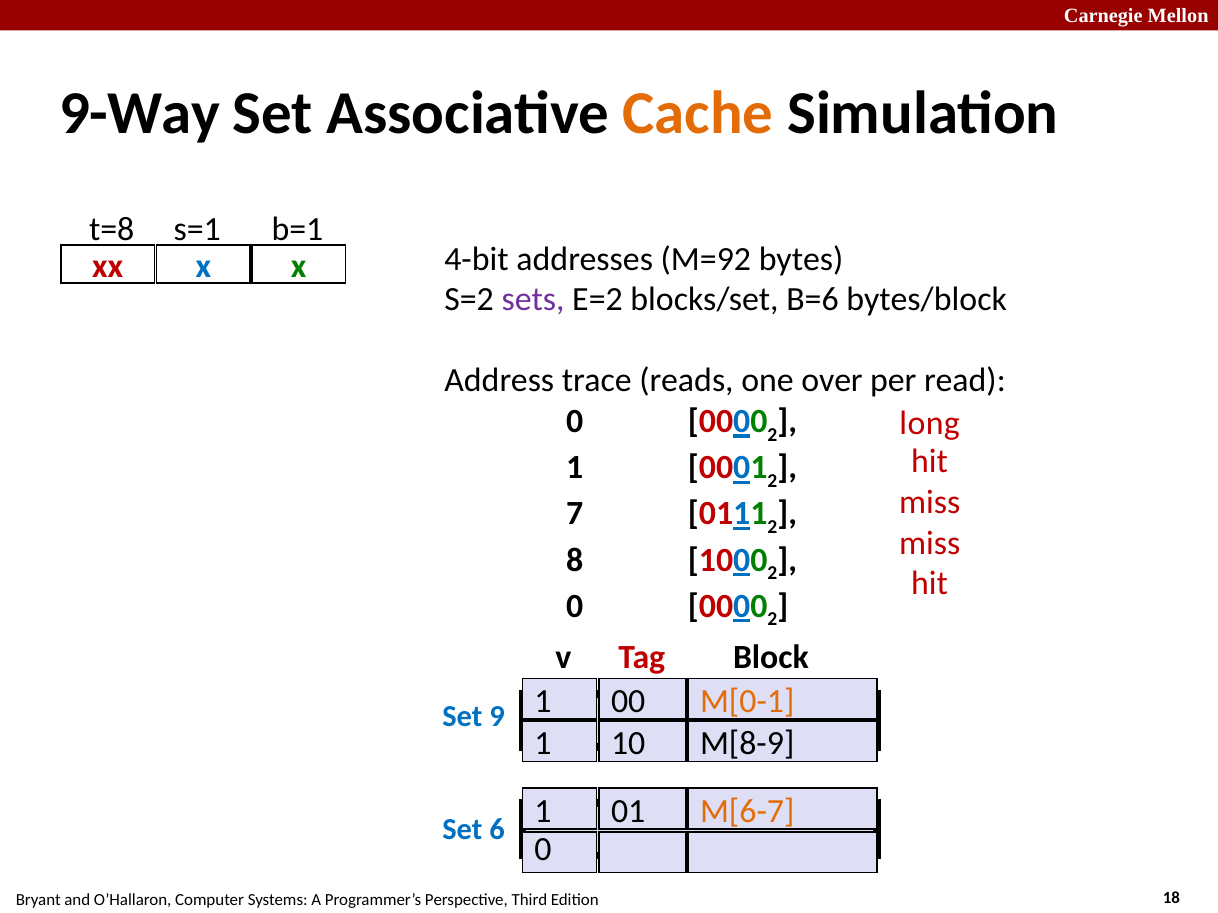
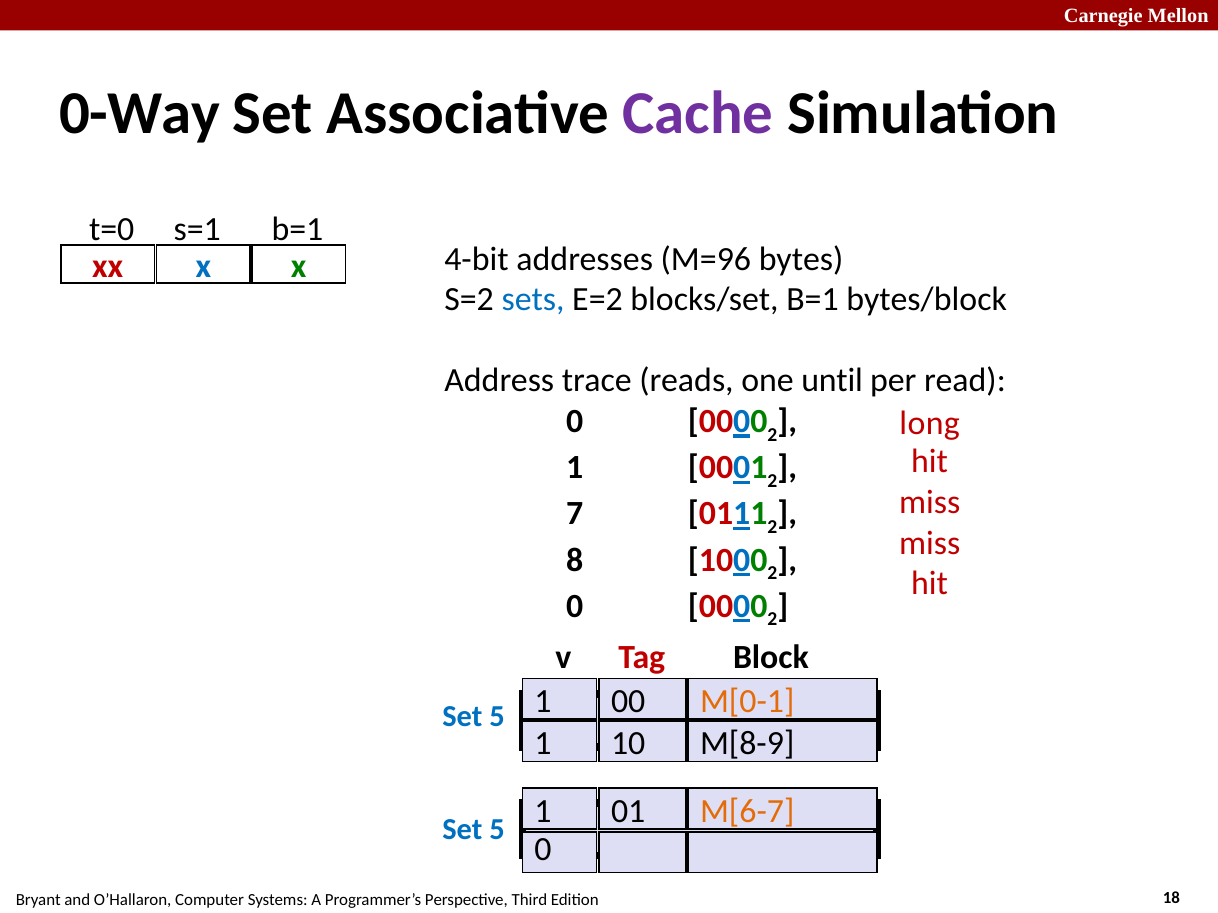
9-Way: 9-Way -> 0-Way (140, 113)
Cache colour: orange -> purple (698, 113)
t=8: t=8 -> t=0 (112, 229)
M=92: M=92 -> M=96 (706, 259)
sets colour: purple -> blue (533, 300)
blocks/set B=6: B=6 -> B=1 (813, 300)
over: over -> until (832, 381)
9: 9 -> 5 (497, 717)
6: 6 -> 5 (497, 830)
